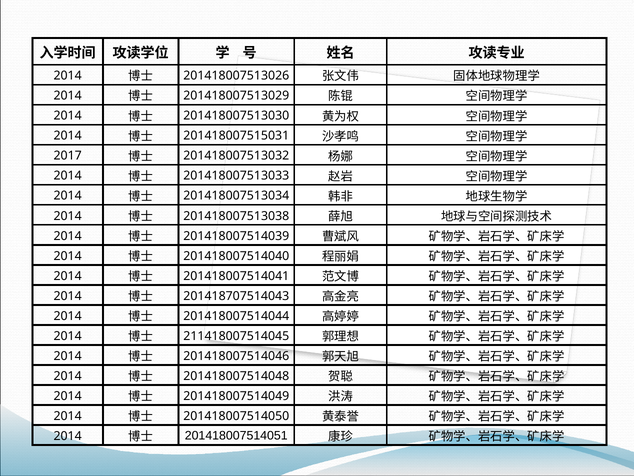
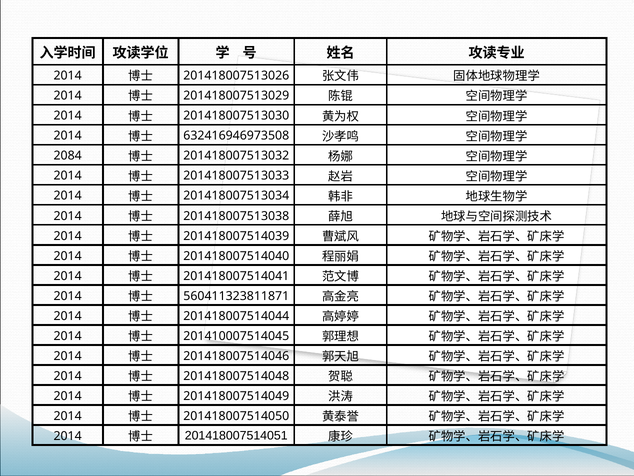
201418007515031: 201418007515031 -> 632416946973508 (236, 136)
2017: 2017 -> 2084 (68, 156)
201418707514043: 201418707514043 -> 560411323811871 (236, 296)
211418007514045: 211418007514045 -> 201410007514045 (236, 336)
